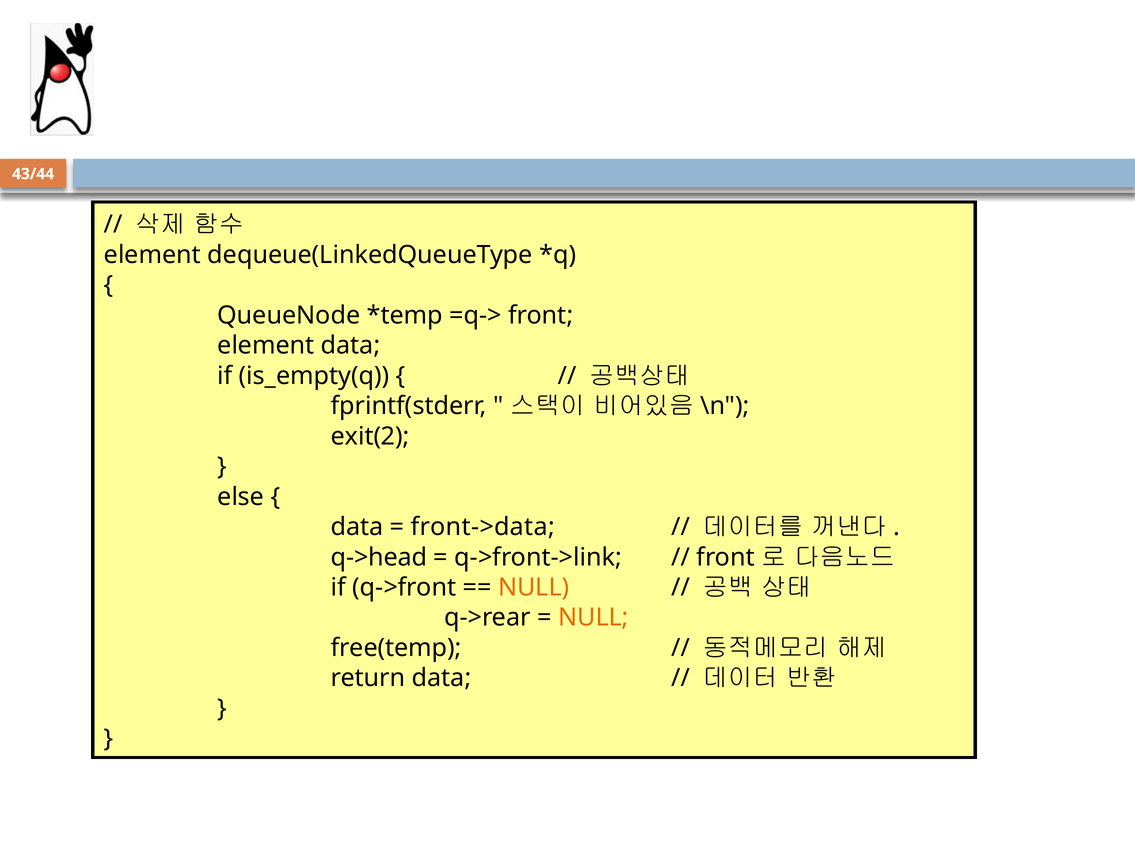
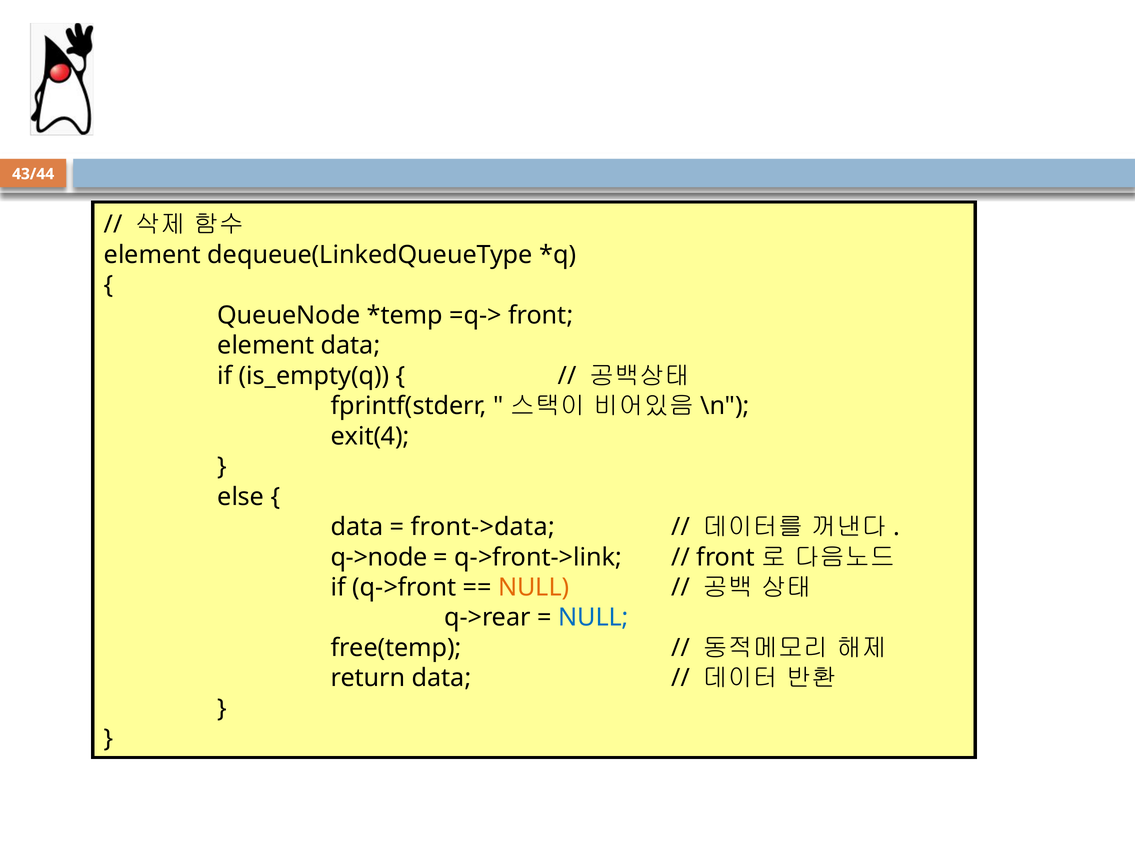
exit(2: exit(2 -> exit(4 (370, 436)
q->head: q->head -> q->node (379, 557)
NULL colour: orange -> blue (593, 618)
